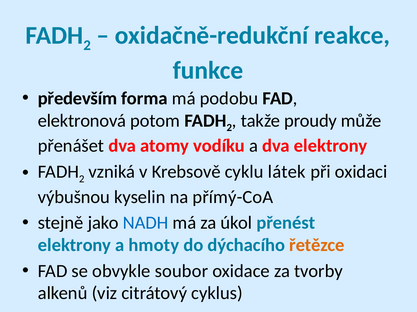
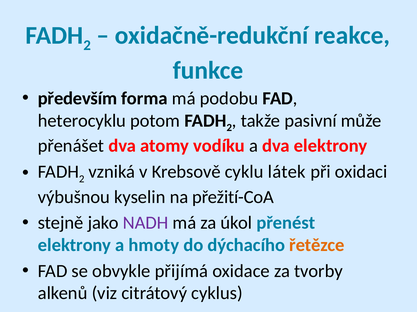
elektronová: elektronová -> heterocyklu (82, 121)
proudy: proudy -> pasivní (311, 121)
přímý-CoA: přímý-CoA -> přežití-CoA (233, 197)
NADH colour: blue -> purple (146, 223)
soubor: soubor -> přijímá (181, 272)
